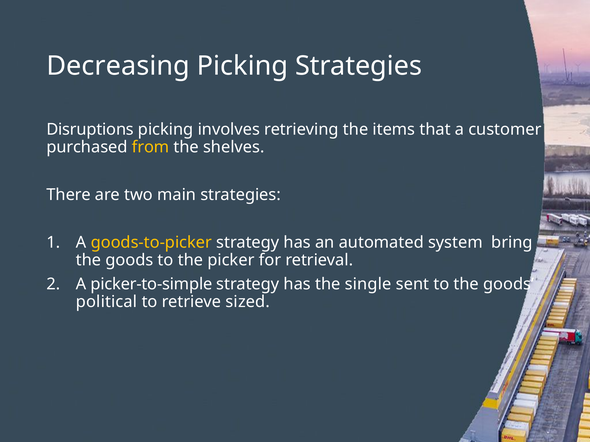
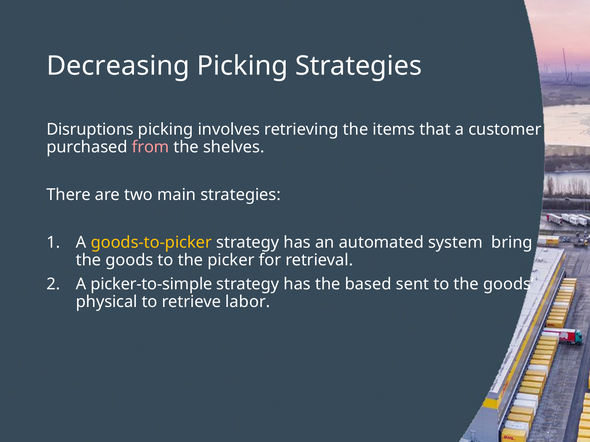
from colour: yellow -> pink (151, 147)
single: single -> based (368, 284)
political: political -> physical (107, 302)
sized: sized -> labor (248, 302)
